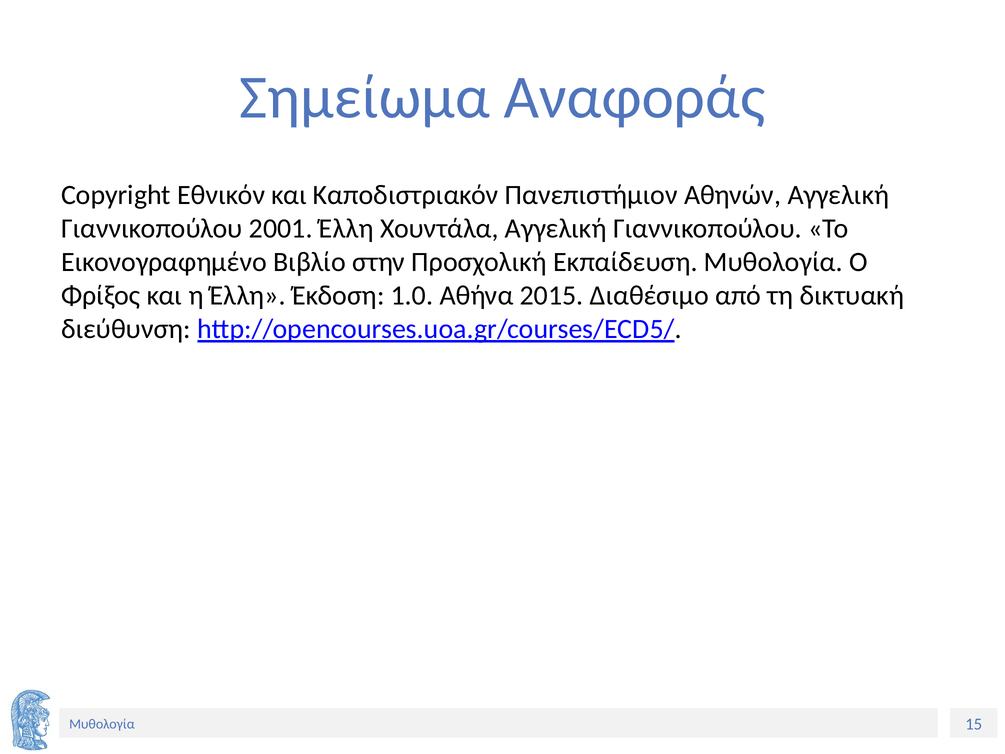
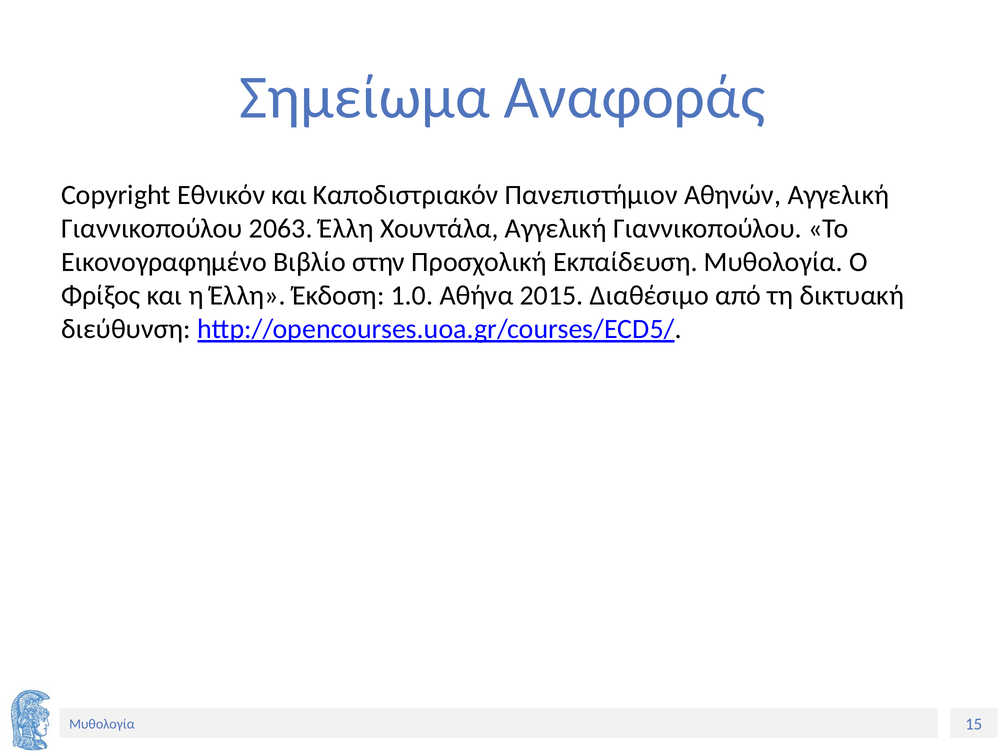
2001: 2001 -> 2063 (281, 229)
